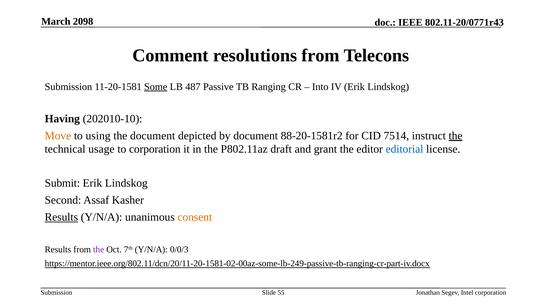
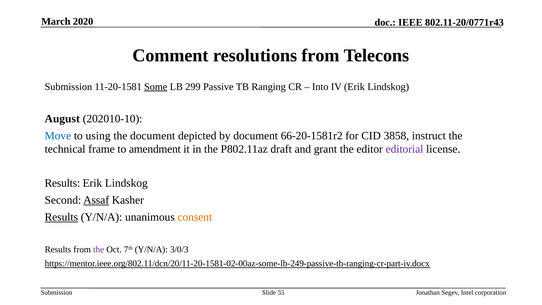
2098: 2098 -> 2020 (83, 22)
487: 487 -> 299 (193, 87)
Having: Having -> August (62, 119)
Move colour: orange -> blue (58, 136)
88-20-1581r2: 88-20-1581r2 -> 66-20-1581r2 (312, 136)
7514: 7514 -> 3858 (396, 136)
the underline: present -> none (456, 136)
usage: usage -> frame (102, 149)
to corporation: corporation -> amendment (155, 149)
editorial colour: blue -> purple (405, 149)
Submit: Submit -> Results (62, 183)
Assaf underline: none -> present (96, 200)
0/0/3: 0/0/3 -> 3/0/3 (179, 249)
